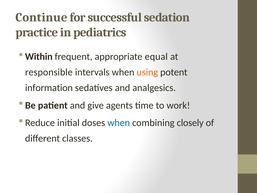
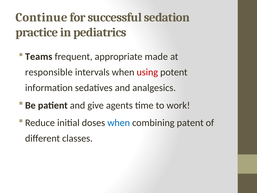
Within: Within -> Teams (39, 57)
equal: equal -> made (156, 57)
using colour: orange -> red (147, 72)
closely: closely -> patent (190, 123)
